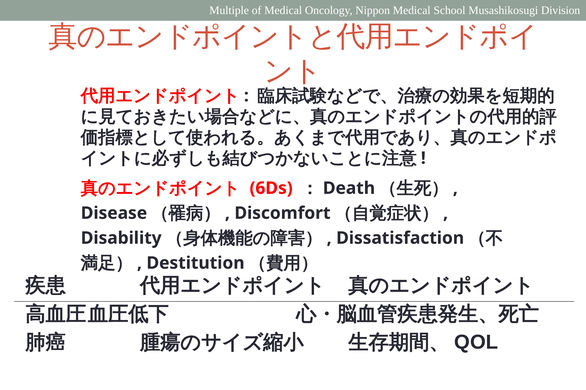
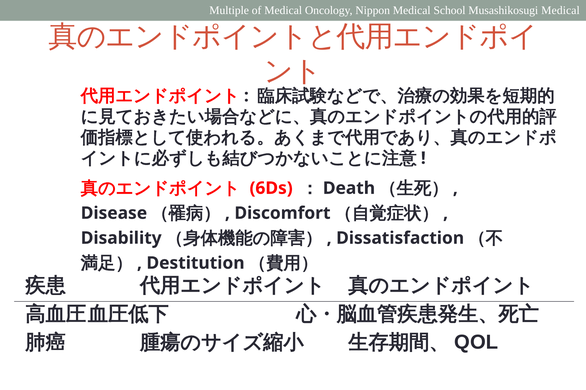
Musashikosugi Division: Division -> Medical (561, 10)
